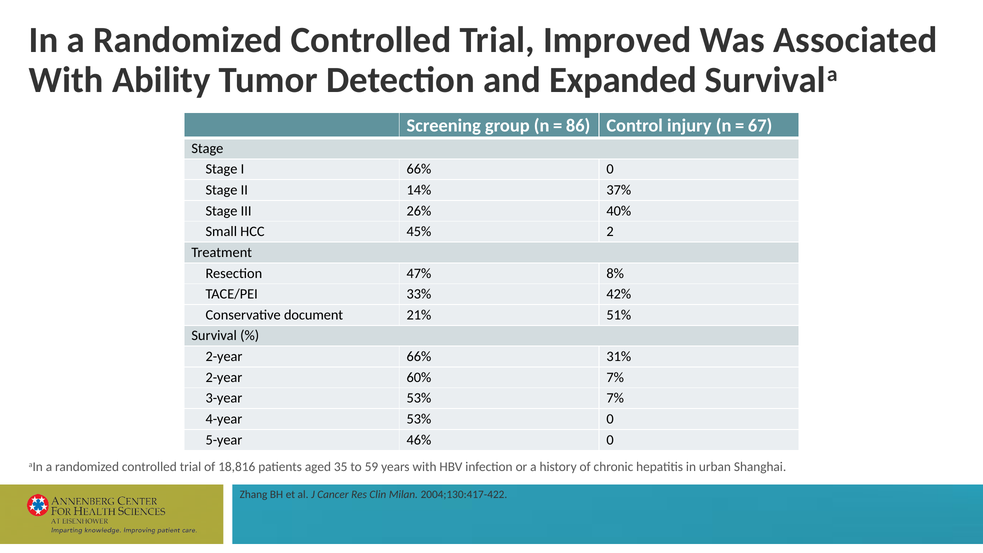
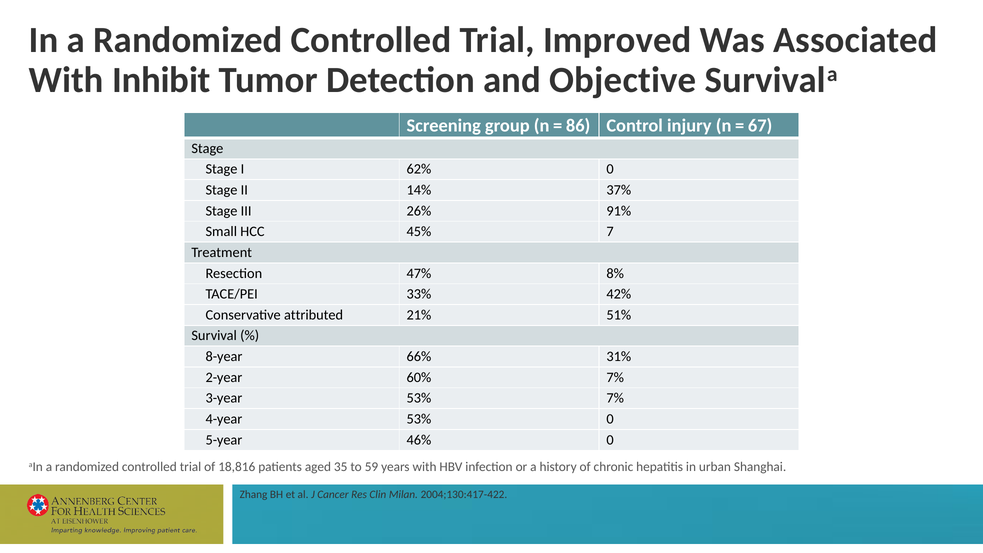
Ability: Ability -> Inhibit (161, 80)
Expanded: Expanded -> Objective (623, 80)
I 66%: 66% -> 62% (419, 169)
40%: 40% -> 91% (619, 211)
2: 2 -> 7 (610, 232)
document: document -> attributed (314, 315)
2-year: 2-year -> 8-year (224, 356)
